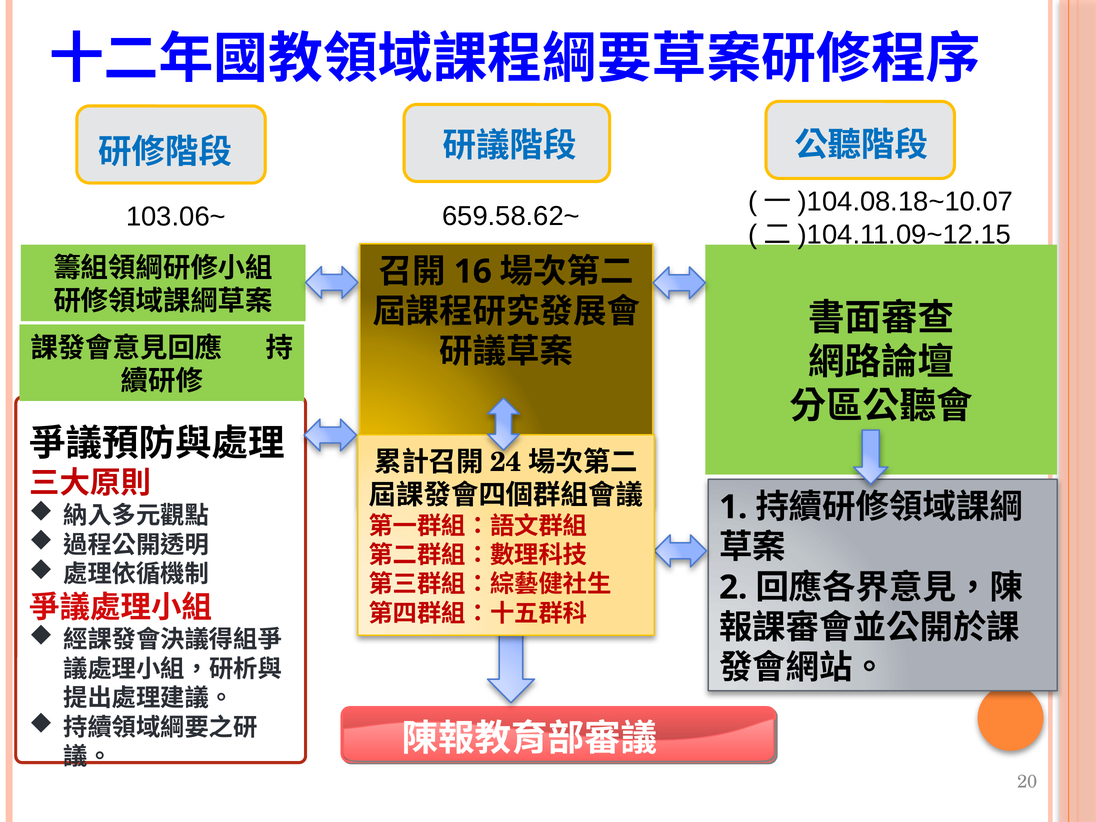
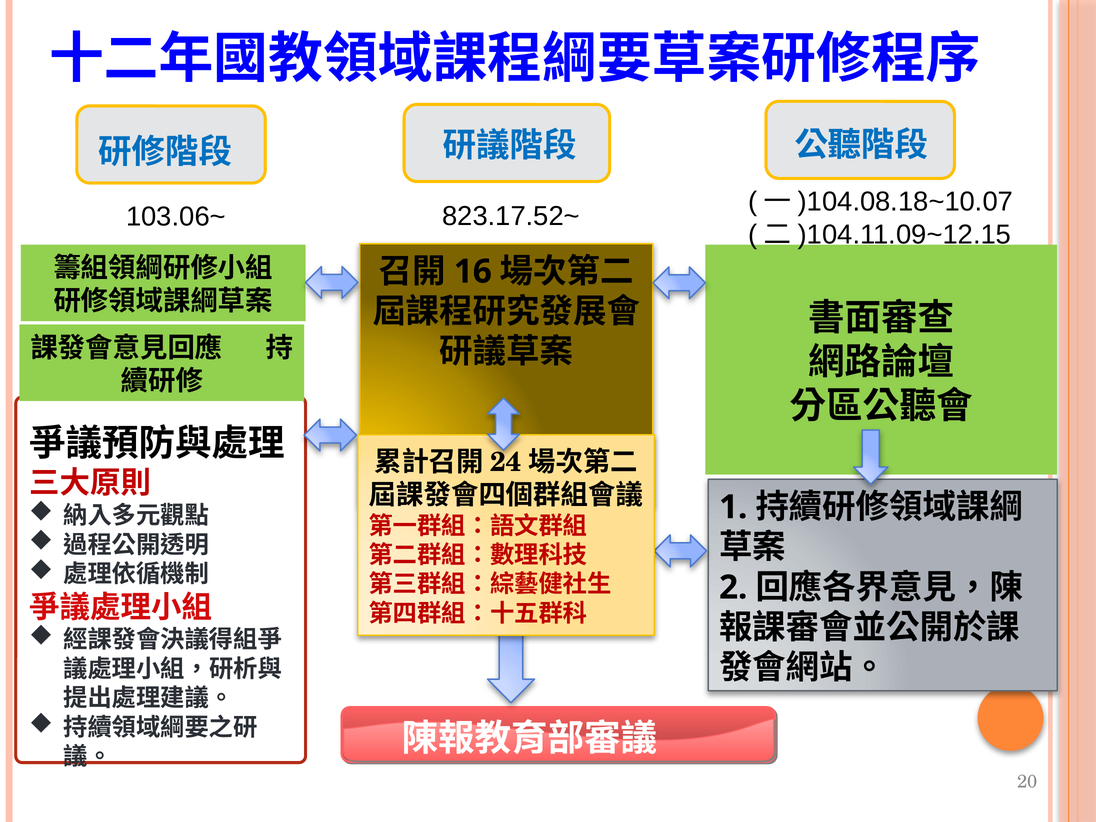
659.58.62~: 659.58.62~ -> 823.17.52~ (511, 216)
